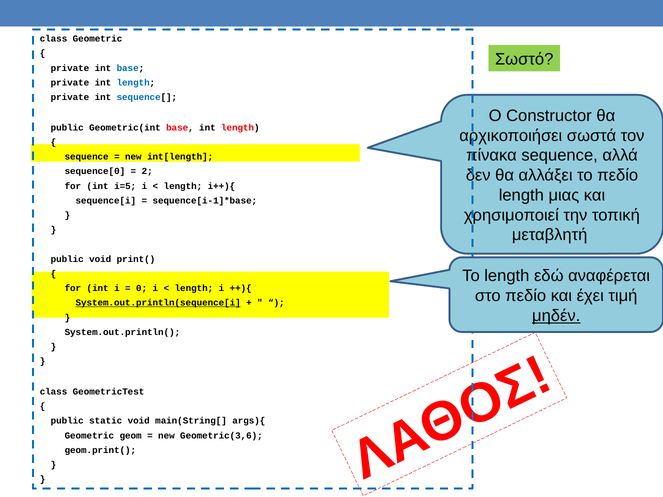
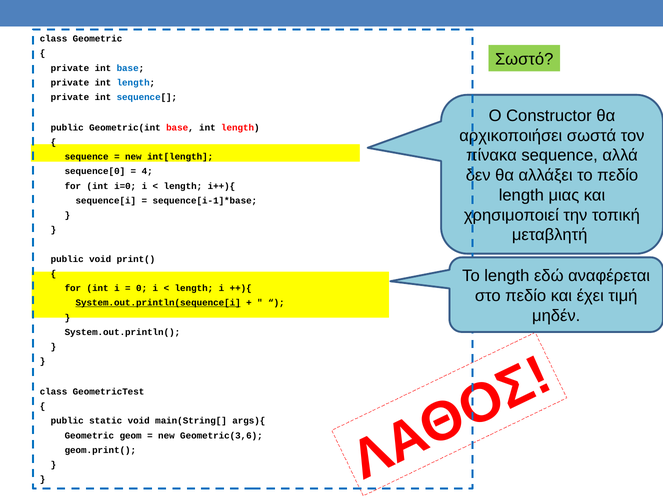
2: 2 -> 4 (147, 171)
i=5: i=5 -> i=0 (125, 186)
μηδέν underline: present -> none (556, 316)
